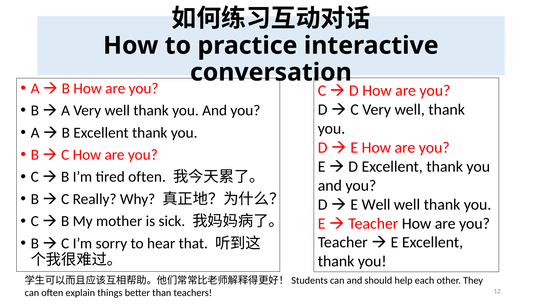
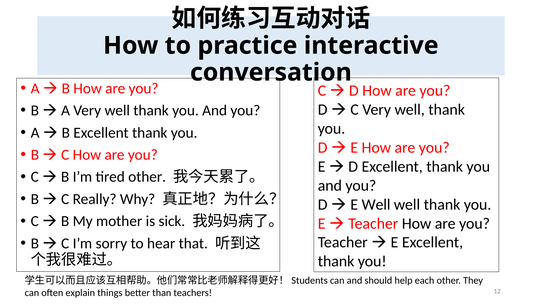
tired often: often -> other (147, 177)
